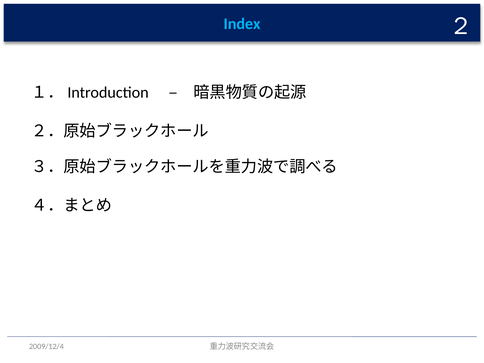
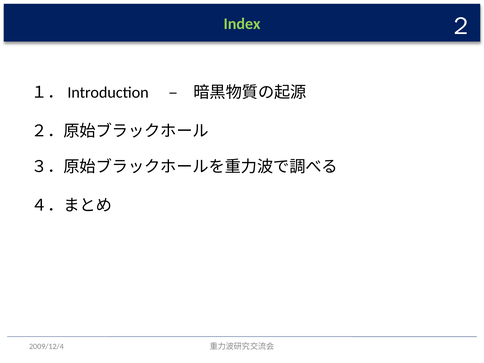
Index colour: light blue -> light green (242, 24)
